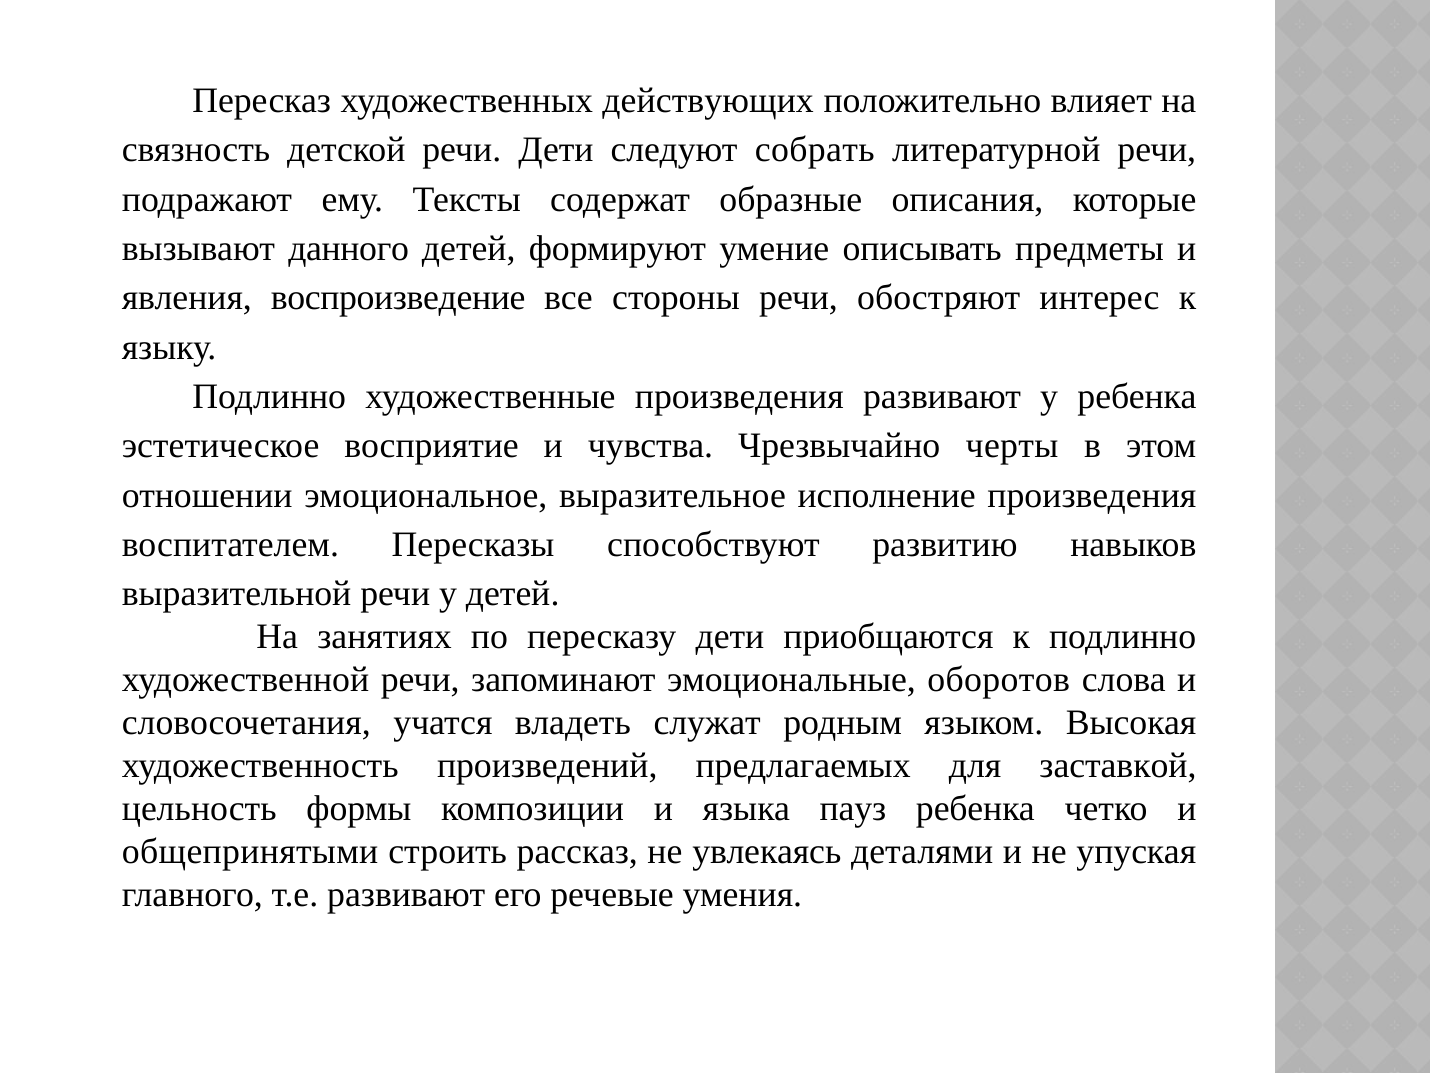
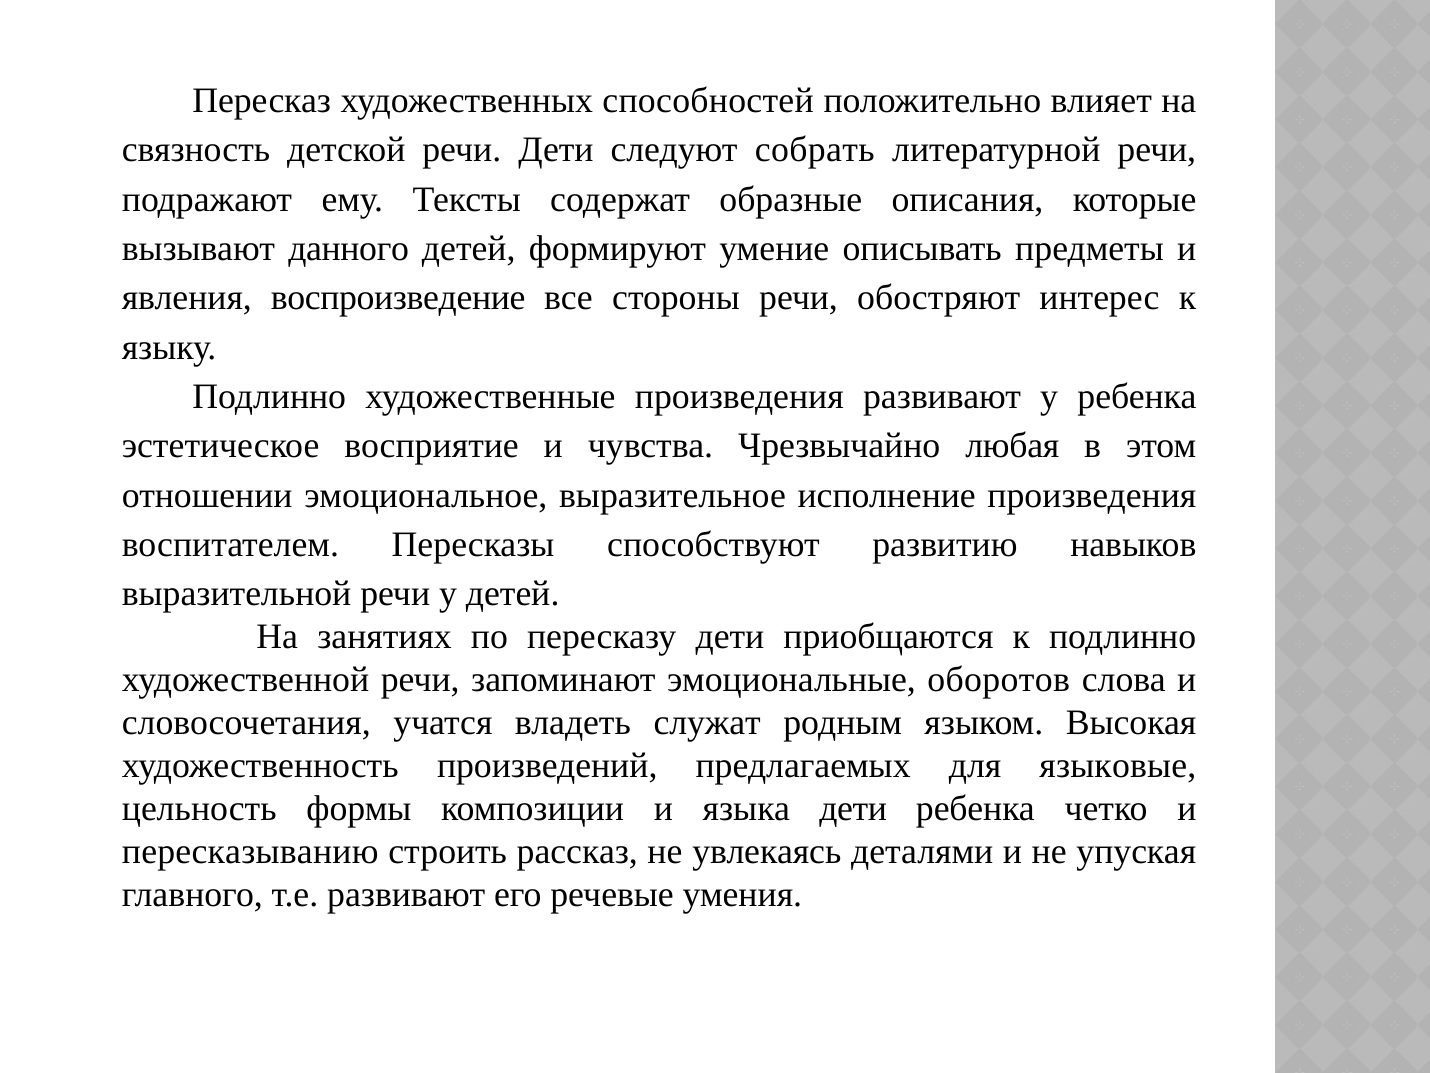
действующих: действующих -> способностей (708, 101)
черты: черты -> любая (1012, 446)
заставкой: заставкой -> языковые (1118, 765)
языка пауз: пауз -> дети (853, 808)
общепринятыми: общепринятыми -> пересказыванию (250, 851)
